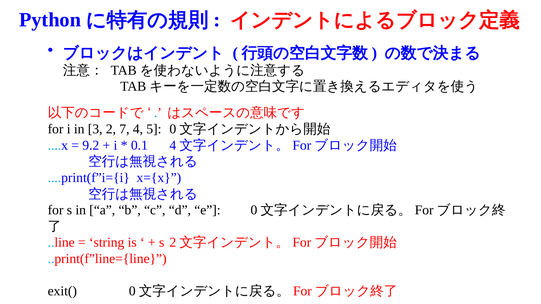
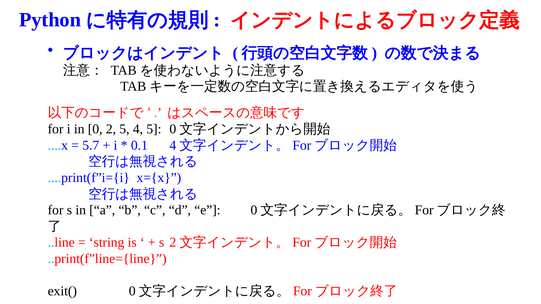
3: 3 -> 0 (95, 129)
2 7: 7 -> 5 (124, 129)
9.2: 9.2 -> 5.7 (91, 145)
